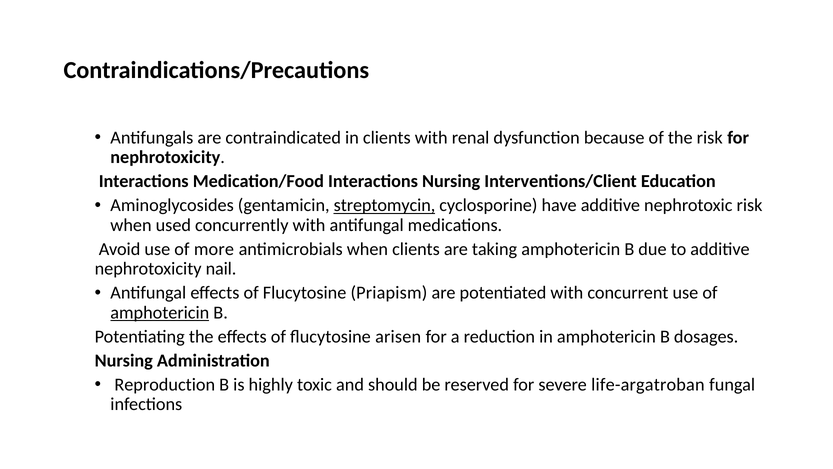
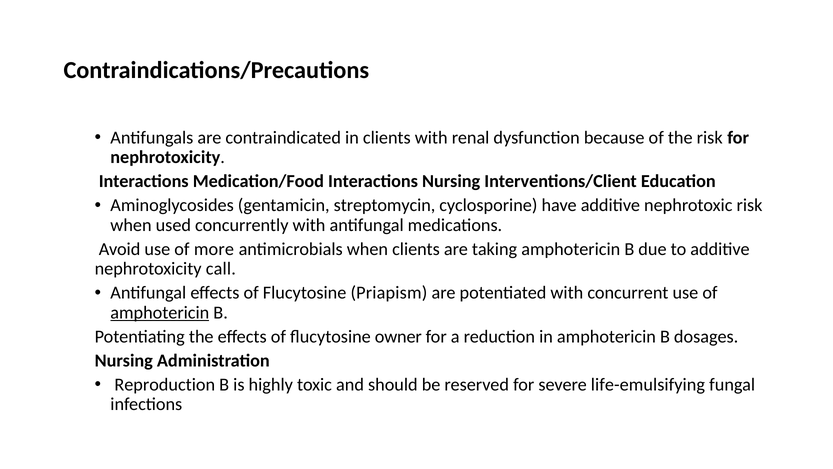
streptomycin underline: present -> none (385, 205)
nail: nail -> call (221, 269)
arisen: arisen -> owner (398, 336)
life-argatroban: life-argatroban -> life-emulsifying (648, 384)
